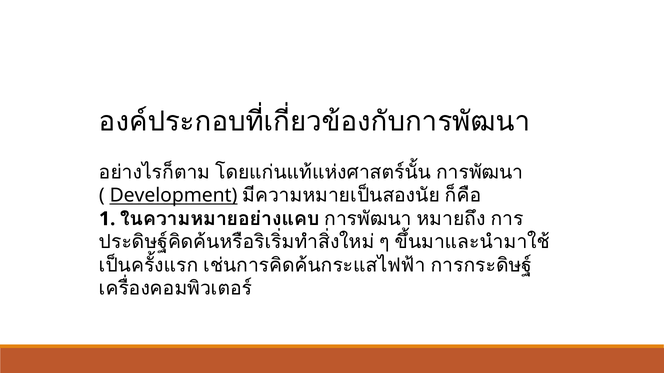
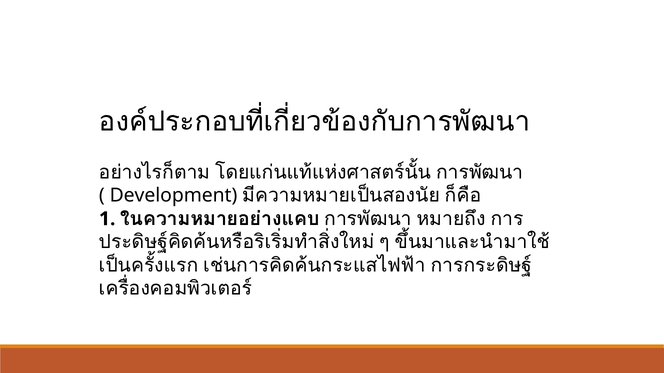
Development underline: present -> none (174, 196)
